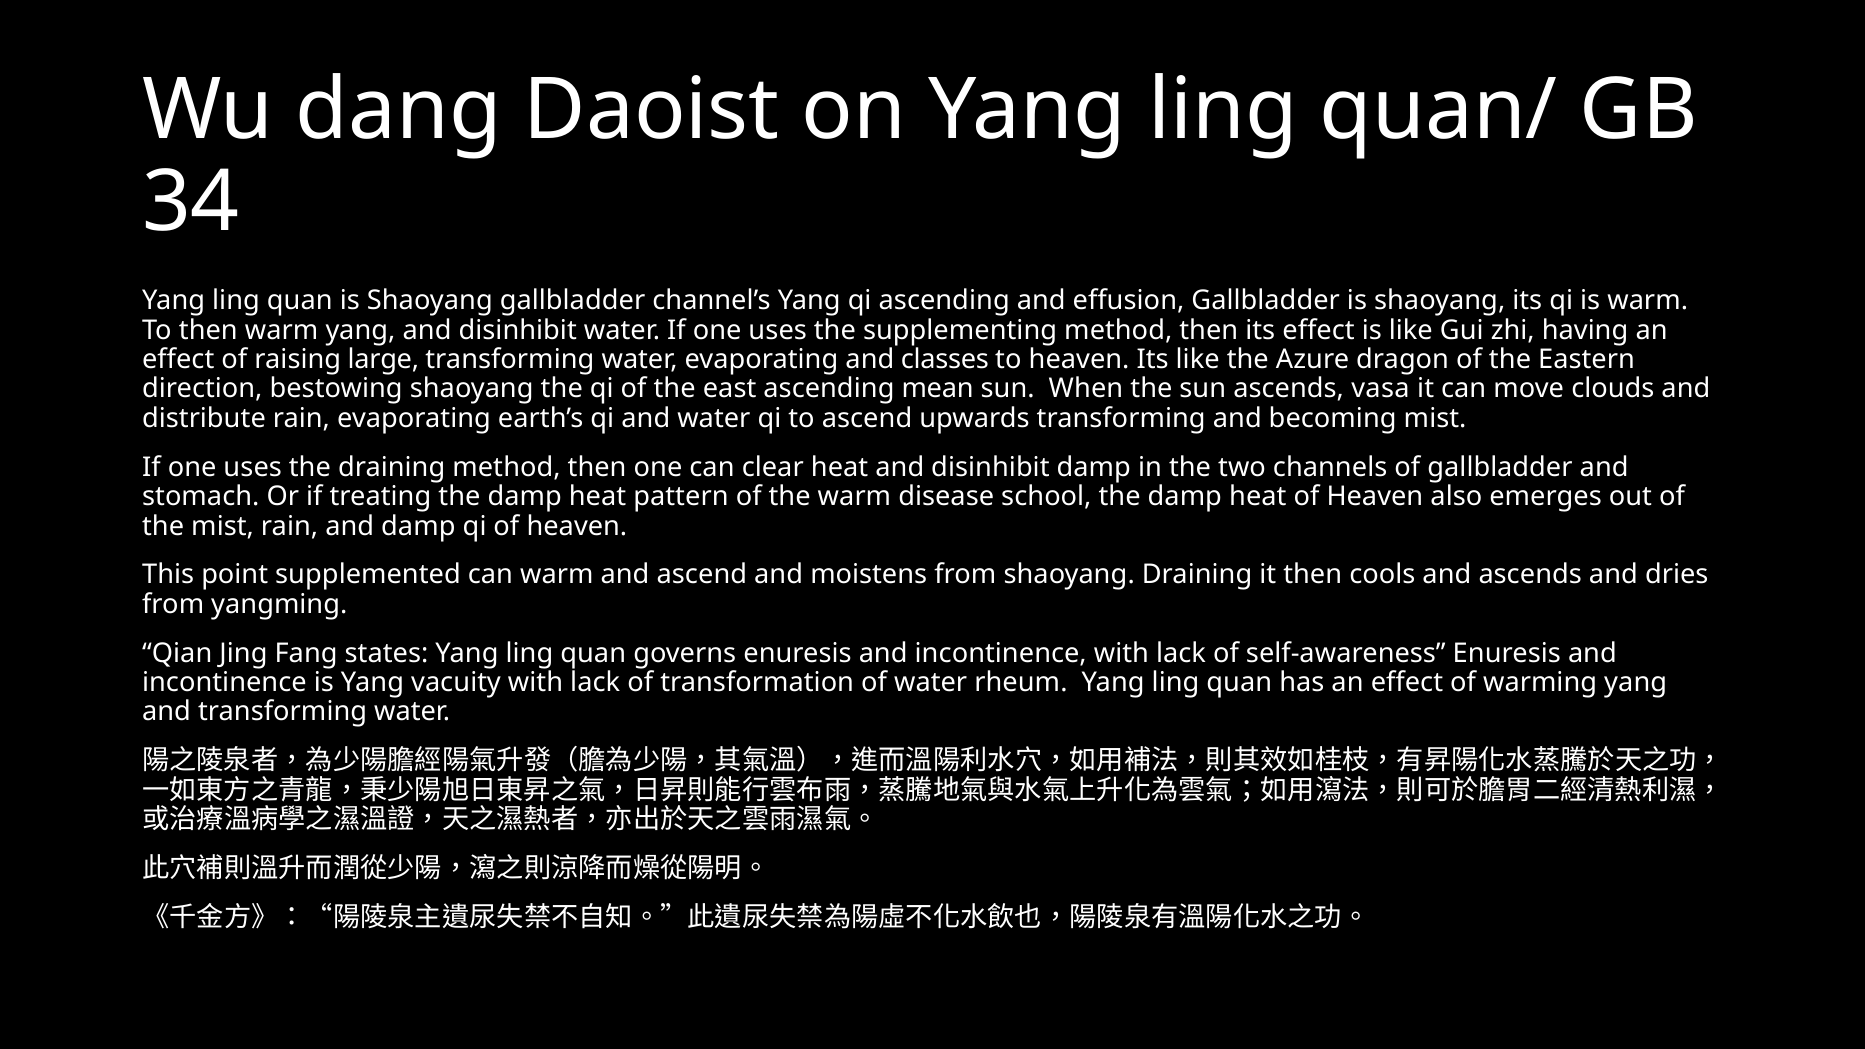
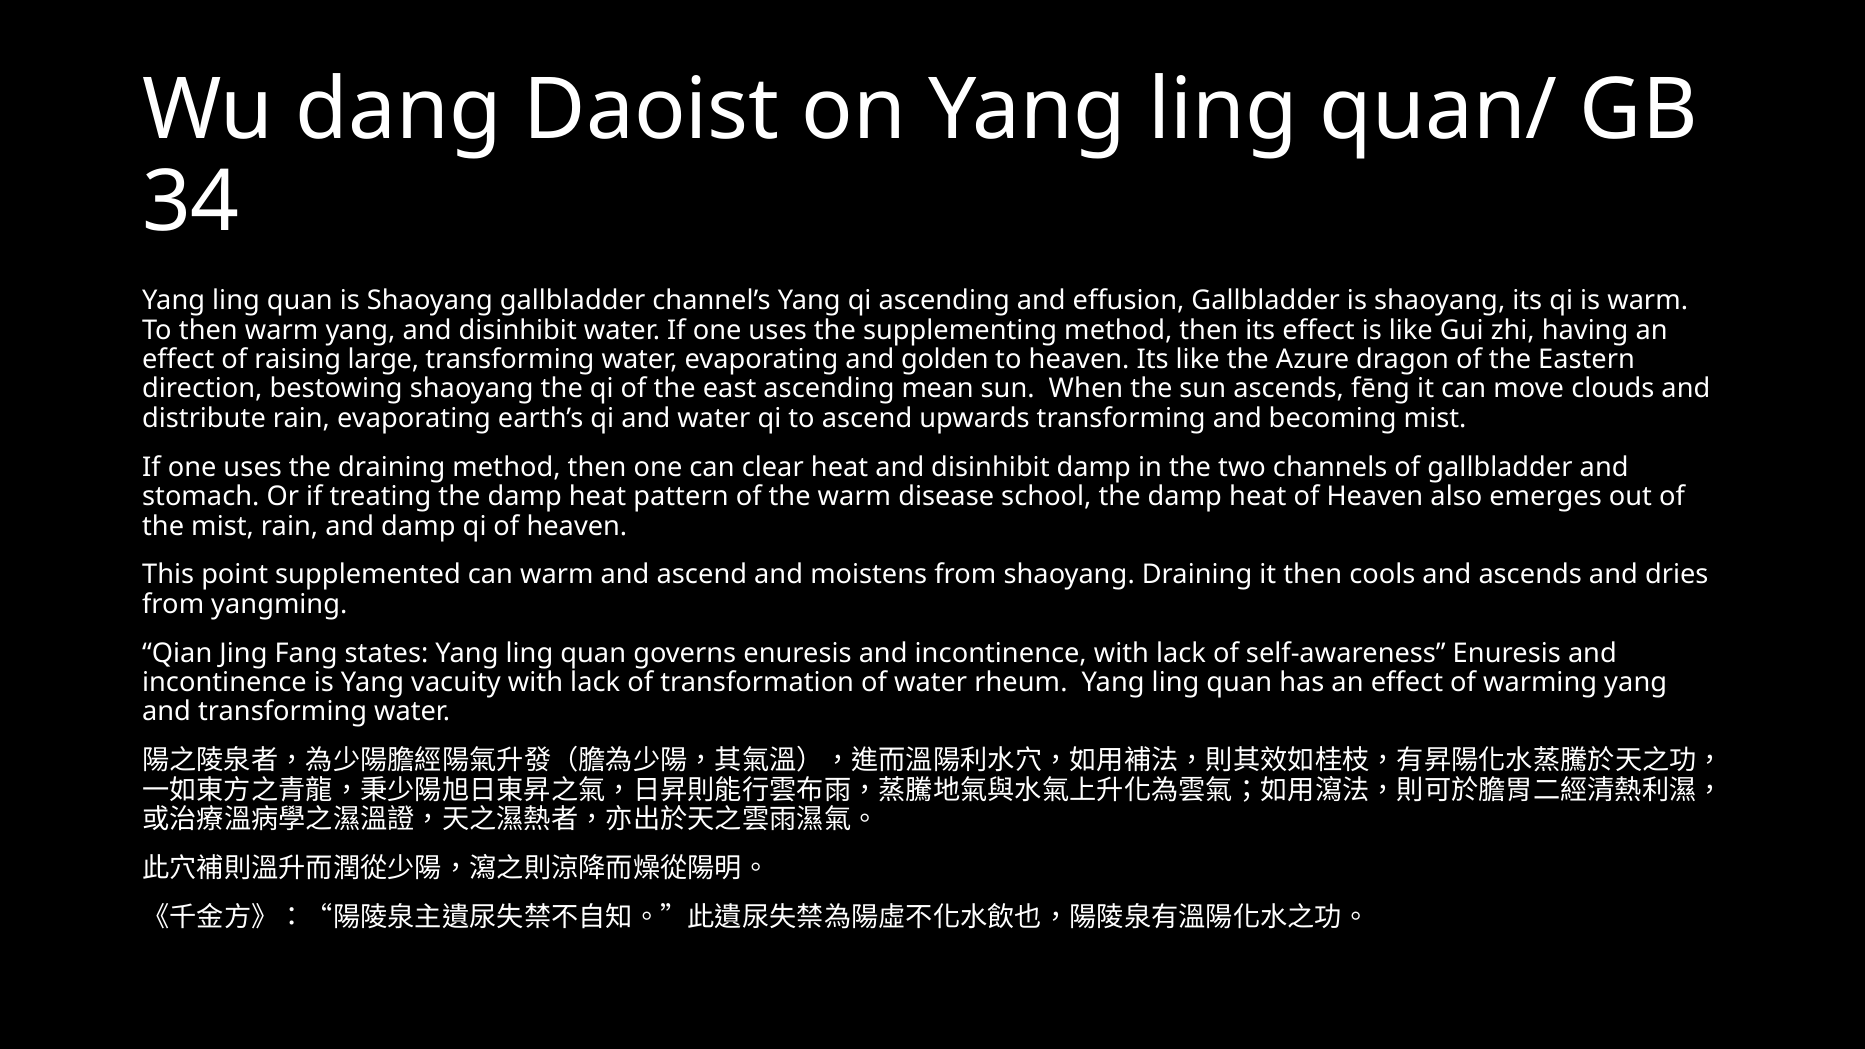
classes: classes -> golden (945, 360)
vasa: vasa -> fēng (1381, 389)
